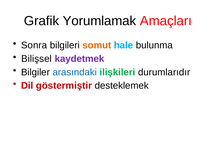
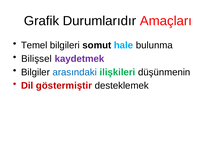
Yorumlamak: Yorumlamak -> Durumlarıdır (99, 21)
Sonra: Sonra -> Temel (34, 45)
somut colour: orange -> black (97, 45)
durumlarıdır: durumlarıdır -> düşünmenin (164, 72)
